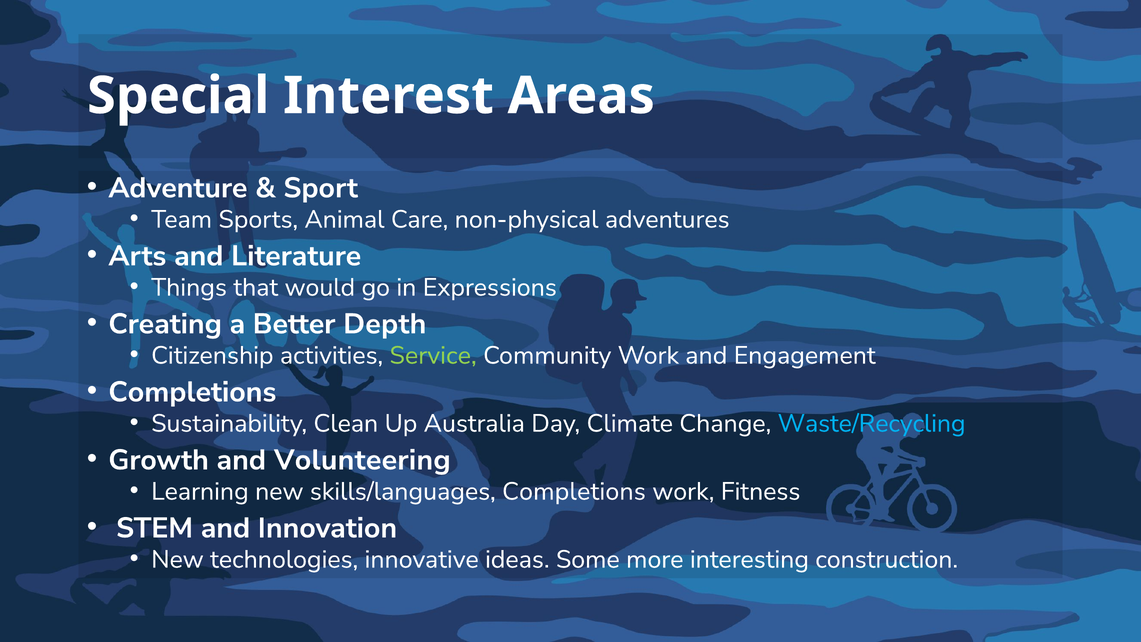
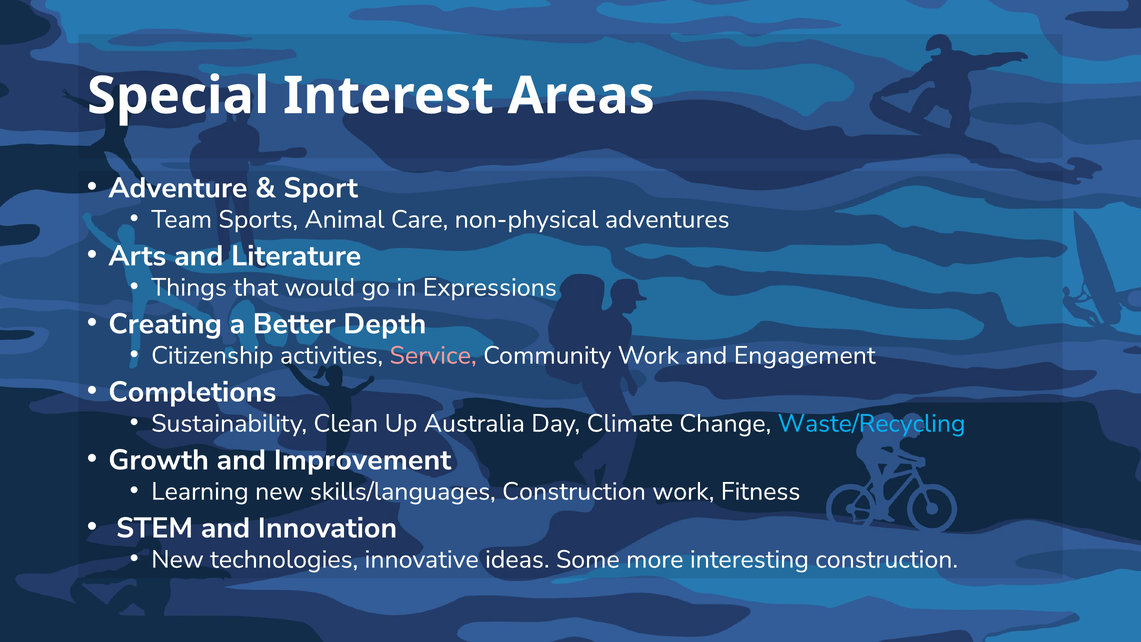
Service colour: light green -> pink (433, 355)
Volunteering: Volunteering -> Improvement (362, 460)
skills/languages Completions: Completions -> Construction (574, 491)
